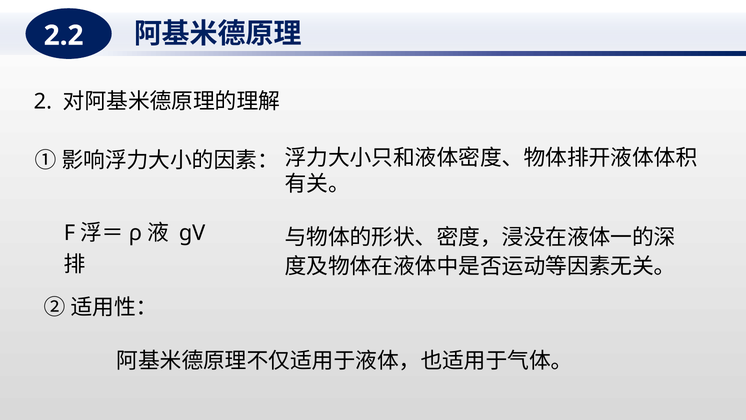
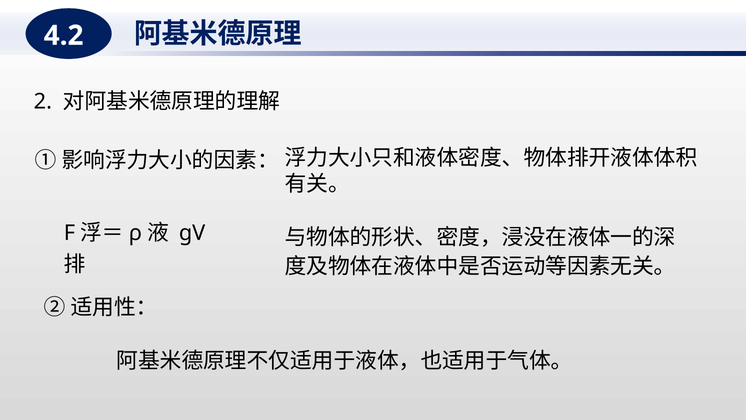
2.2: 2.2 -> 4.2 (64, 35)
